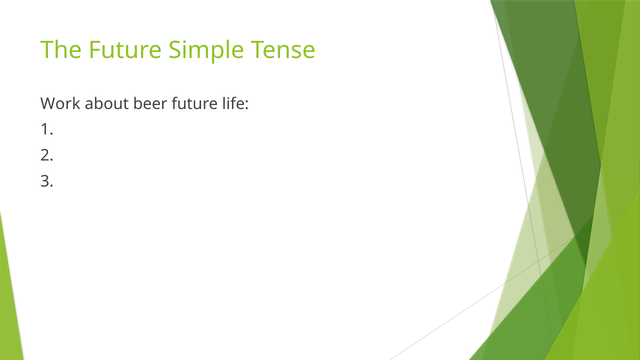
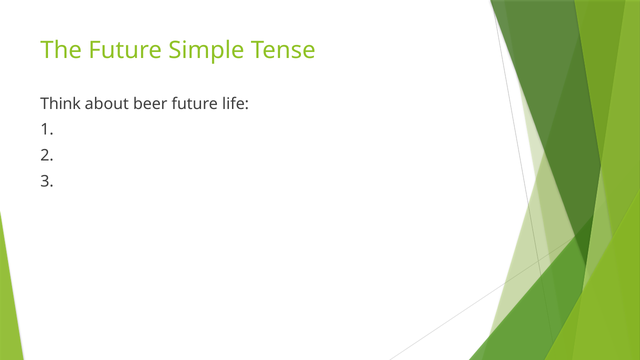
Work: Work -> Think (61, 104)
